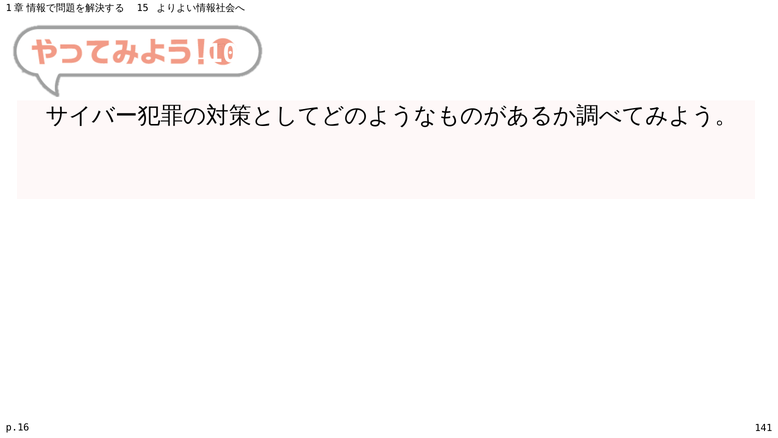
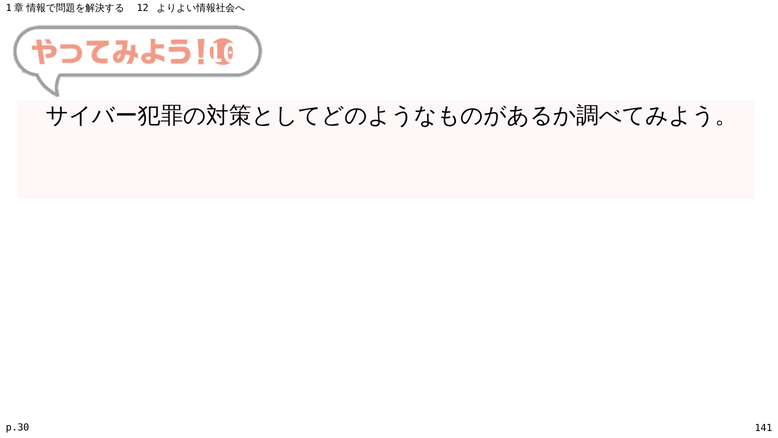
15: 15 -> 12 (143, 8)
p.16: p.16 -> p.30 (18, 427)
